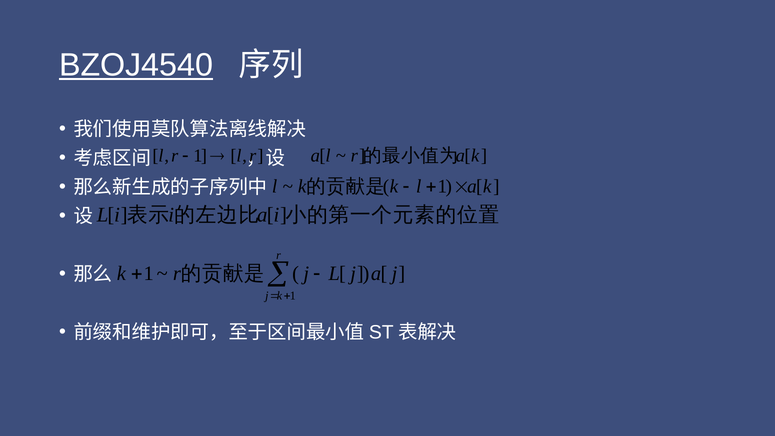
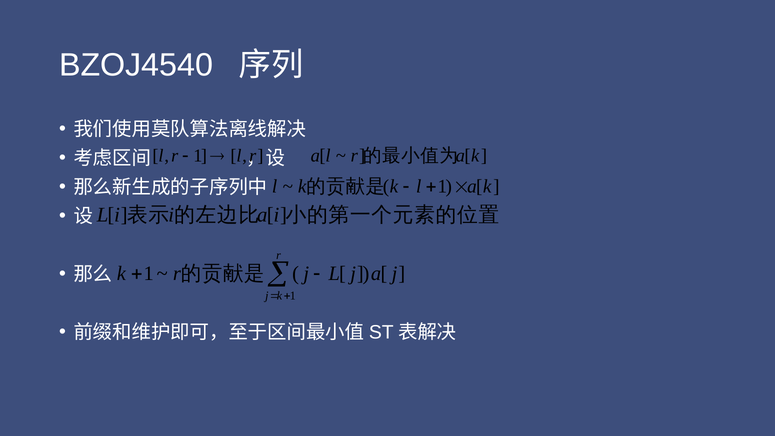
BZOJ4540 underline: present -> none (136, 65)
